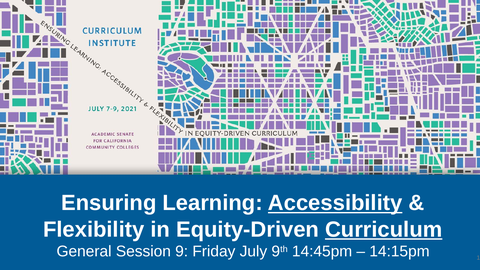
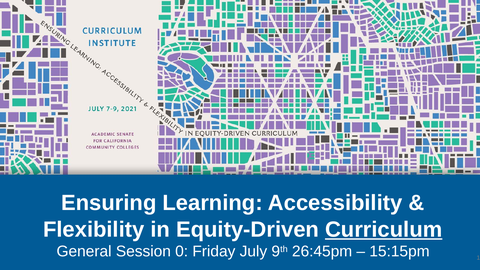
Accessibility underline: present -> none (335, 203)
9: 9 -> 0 (182, 252)
14:45pm: 14:45pm -> 26:45pm (322, 252)
14:15pm: 14:15pm -> 15:15pm (399, 252)
